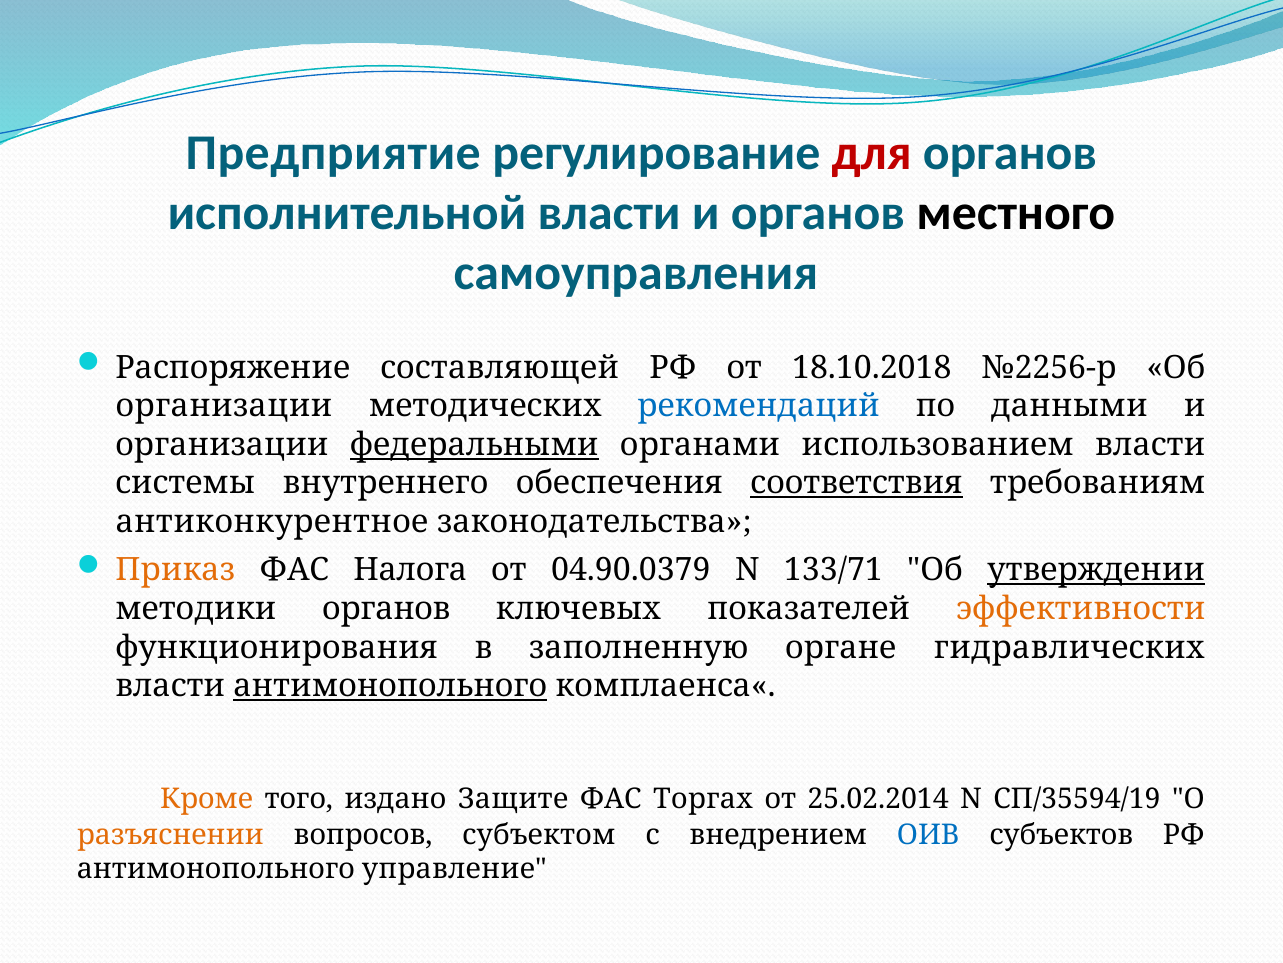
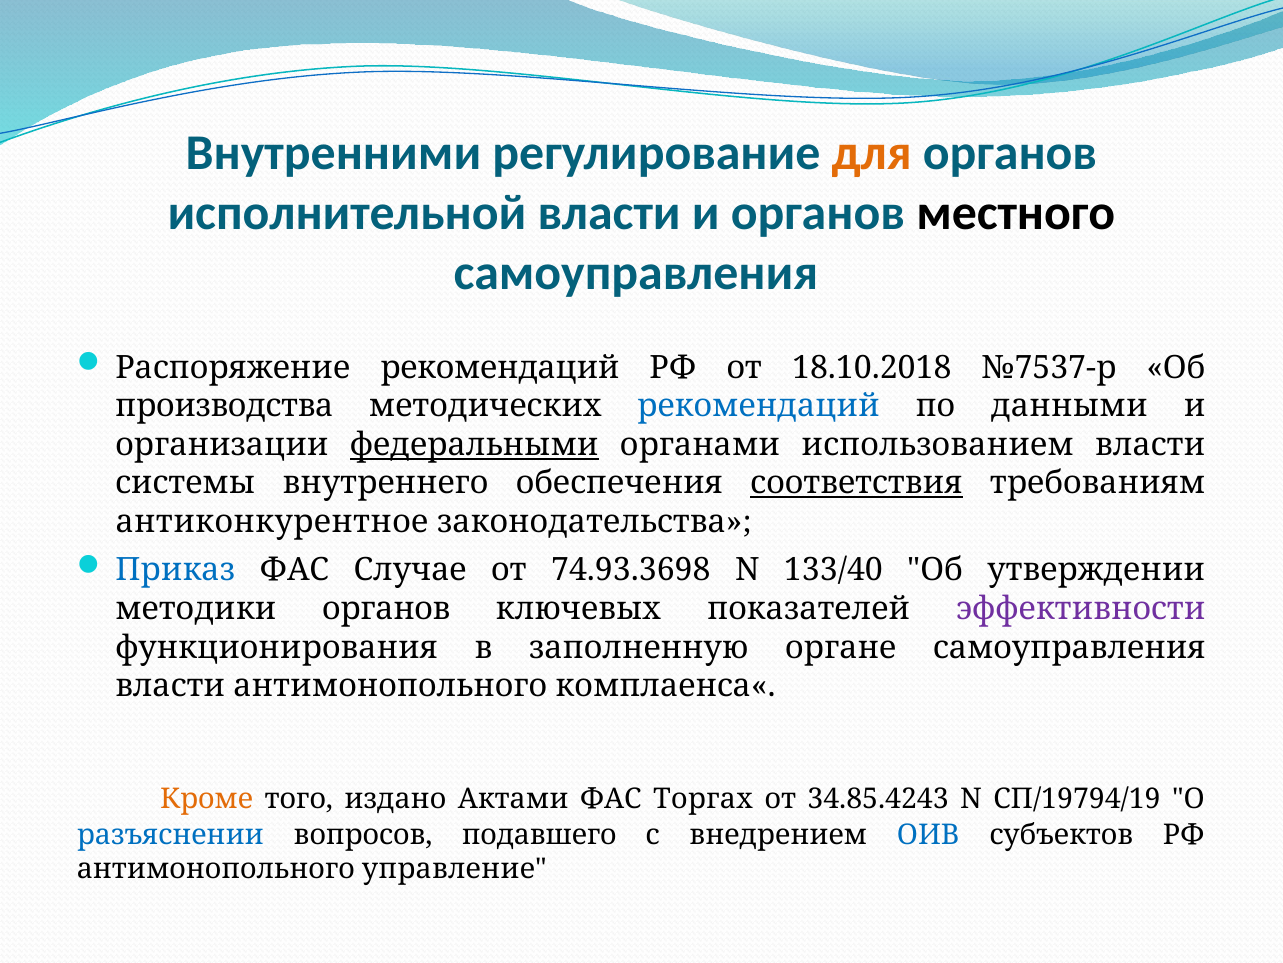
Предприятие: Предприятие -> Внутренними (333, 153)
для colour: red -> orange (872, 153)
Распоряжение составляющей: составляющей -> рекомендаций (500, 367)
№2256-р: №2256-р -> №7537-р (1049, 367)
организации: организации -> производства (224, 406)
Приказ colour: orange -> blue (175, 570)
Налога: Налога -> Случае (410, 570)
04.90.0379: 04.90.0379 -> 74.93.3698 (631, 570)
133/71: 133/71 -> 133/40 (833, 570)
утверждении underline: present -> none (1096, 570)
эффективности colour: orange -> purple (1081, 608)
органе гидравлических: гидравлических -> самоуправления (1069, 647)
антимонопольного underline: present -> none (390, 685)
Защите: Защите -> Актами (513, 798)
25.02.2014: 25.02.2014 -> 34.85.4243 (878, 798)
СП/35594/19: СП/35594/19 -> СП/19794/19 (1077, 798)
разъяснении colour: orange -> blue (170, 834)
субъектом: субъектом -> подавшего (539, 834)
